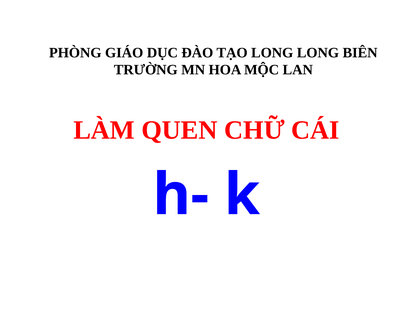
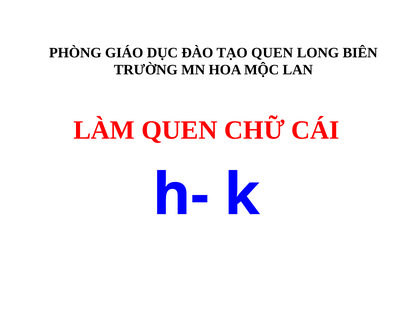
TẠO LONG: LONG -> QUEN (272, 53)
